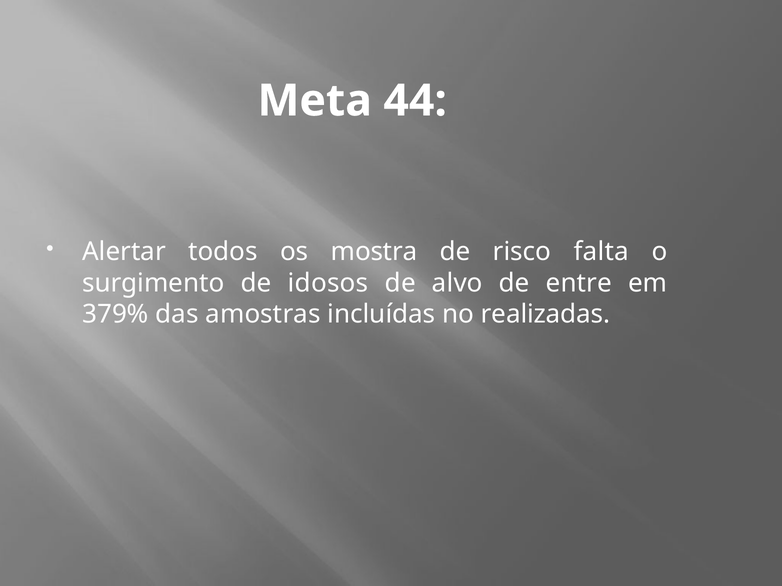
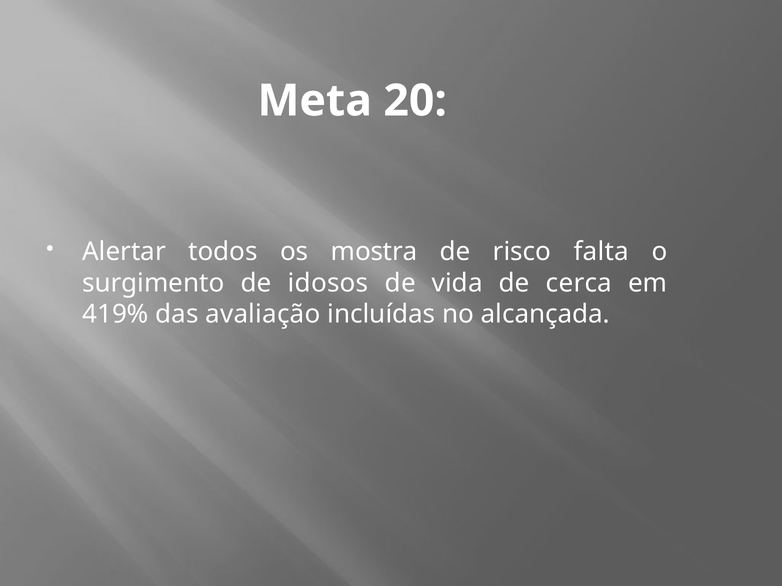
44: 44 -> 20 (415, 101)
alvo: alvo -> vida (457, 283)
entre: entre -> cerca (579, 283)
379%: 379% -> 419% (115, 315)
amostras: amostras -> avaliação (263, 315)
realizadas: realizadas -> alcançada (545, 315)
